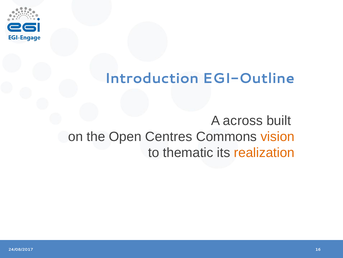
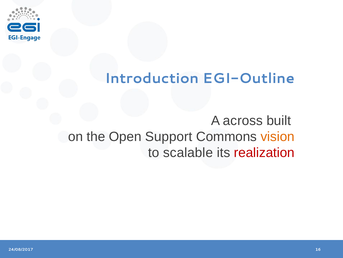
Centres: Centres -> Support (169, 136)
thematic: thematic -> scalable (188, 152)
realization colour: orange -> red (264, 152)
